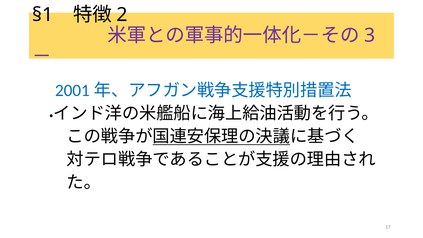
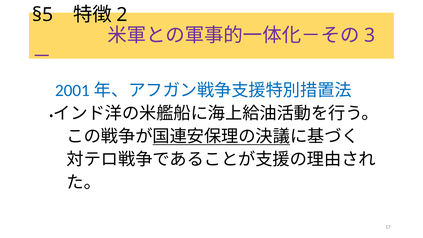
§1: §1 -> §5 (43, 15)
